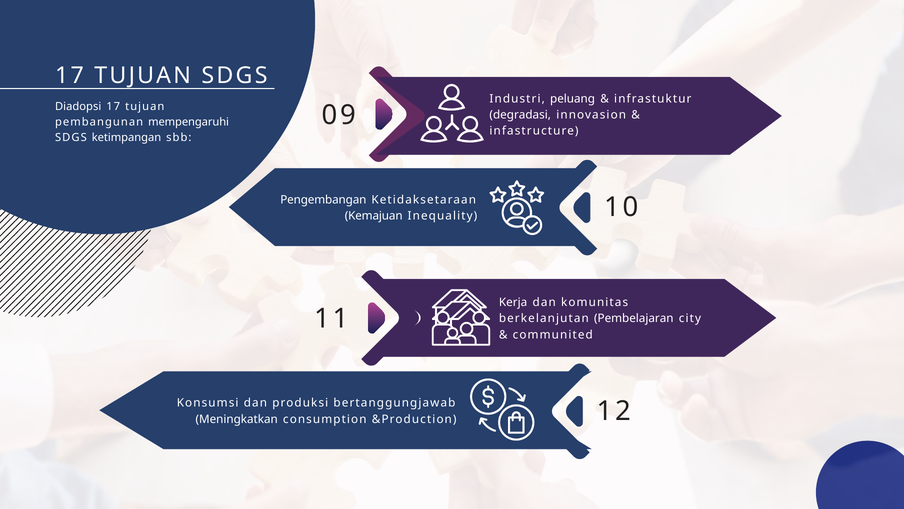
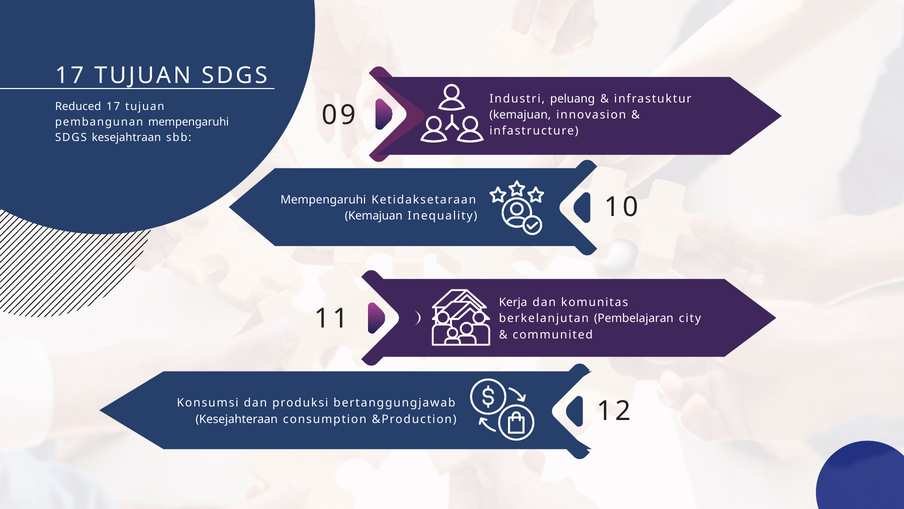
Diadopsi: Diadopsi -> Reduced (78, 107)
degradasi: degradasi -> kemajuan (520, 115)
ketimpangan: ketimpangan -> kesejahtraan (126, 137)
Pengembangan: Pengembangan -> Mempengaruhi (323, 199)
Meningkatkan: Meningkatkan -> Kesejahteraan (237, 419)
